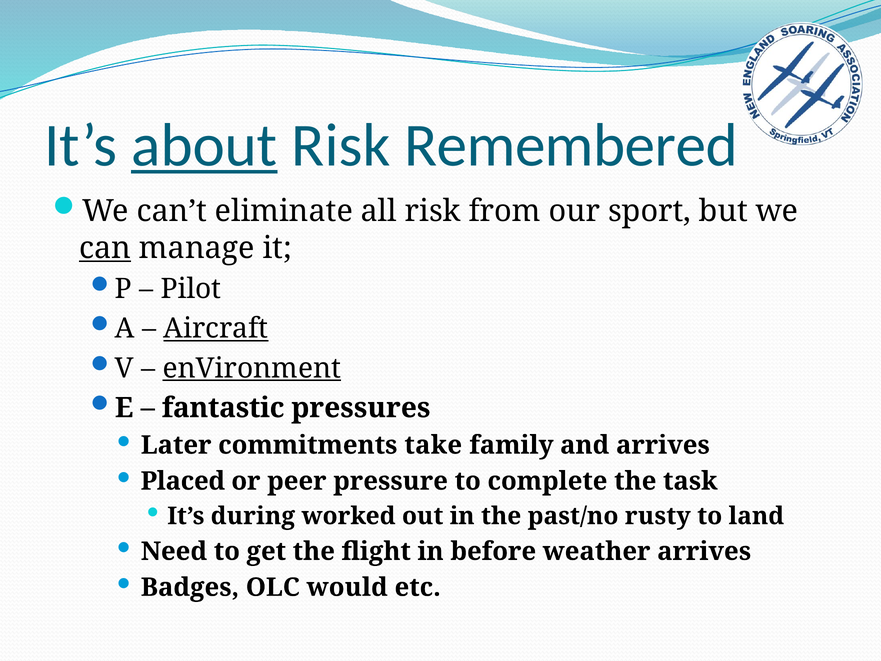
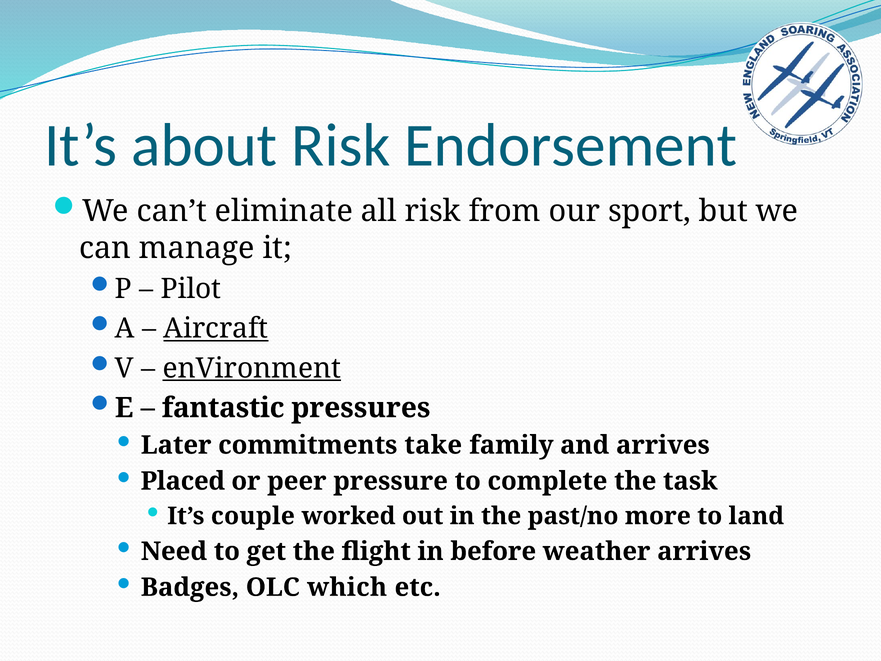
about underline: present -> none (204, 145)
Remembered: Remembered -> Endorsement (571, 145)
can underline: present -> none (105, 248)
during: during -> couple (253, 516)
rusty: rusty -> more (658, 516)
would: would -> which (347, 587)
